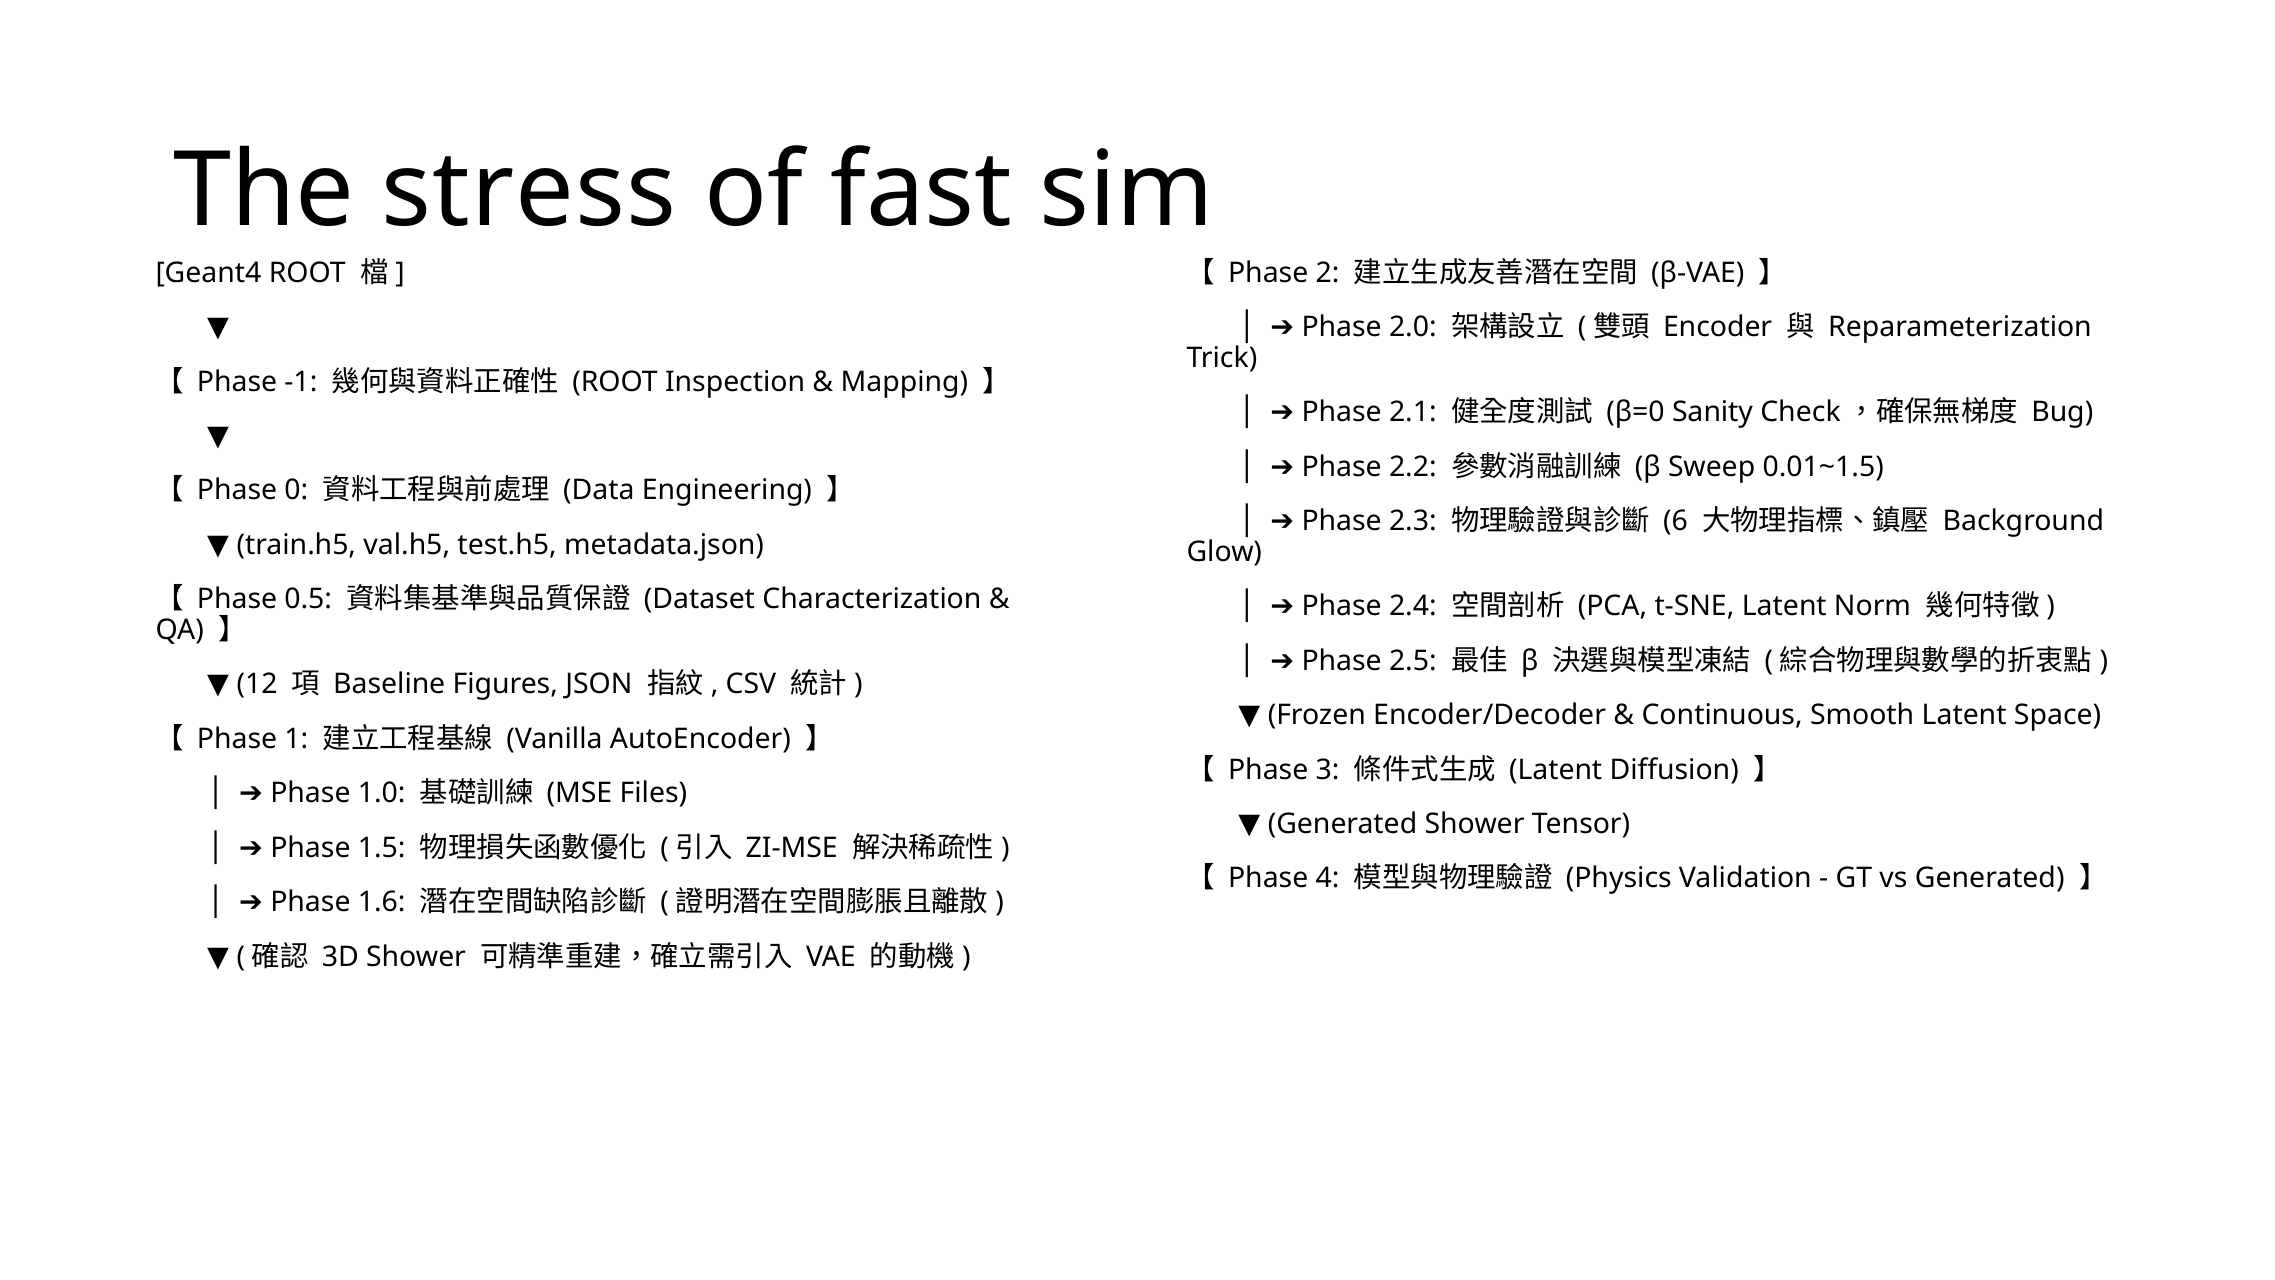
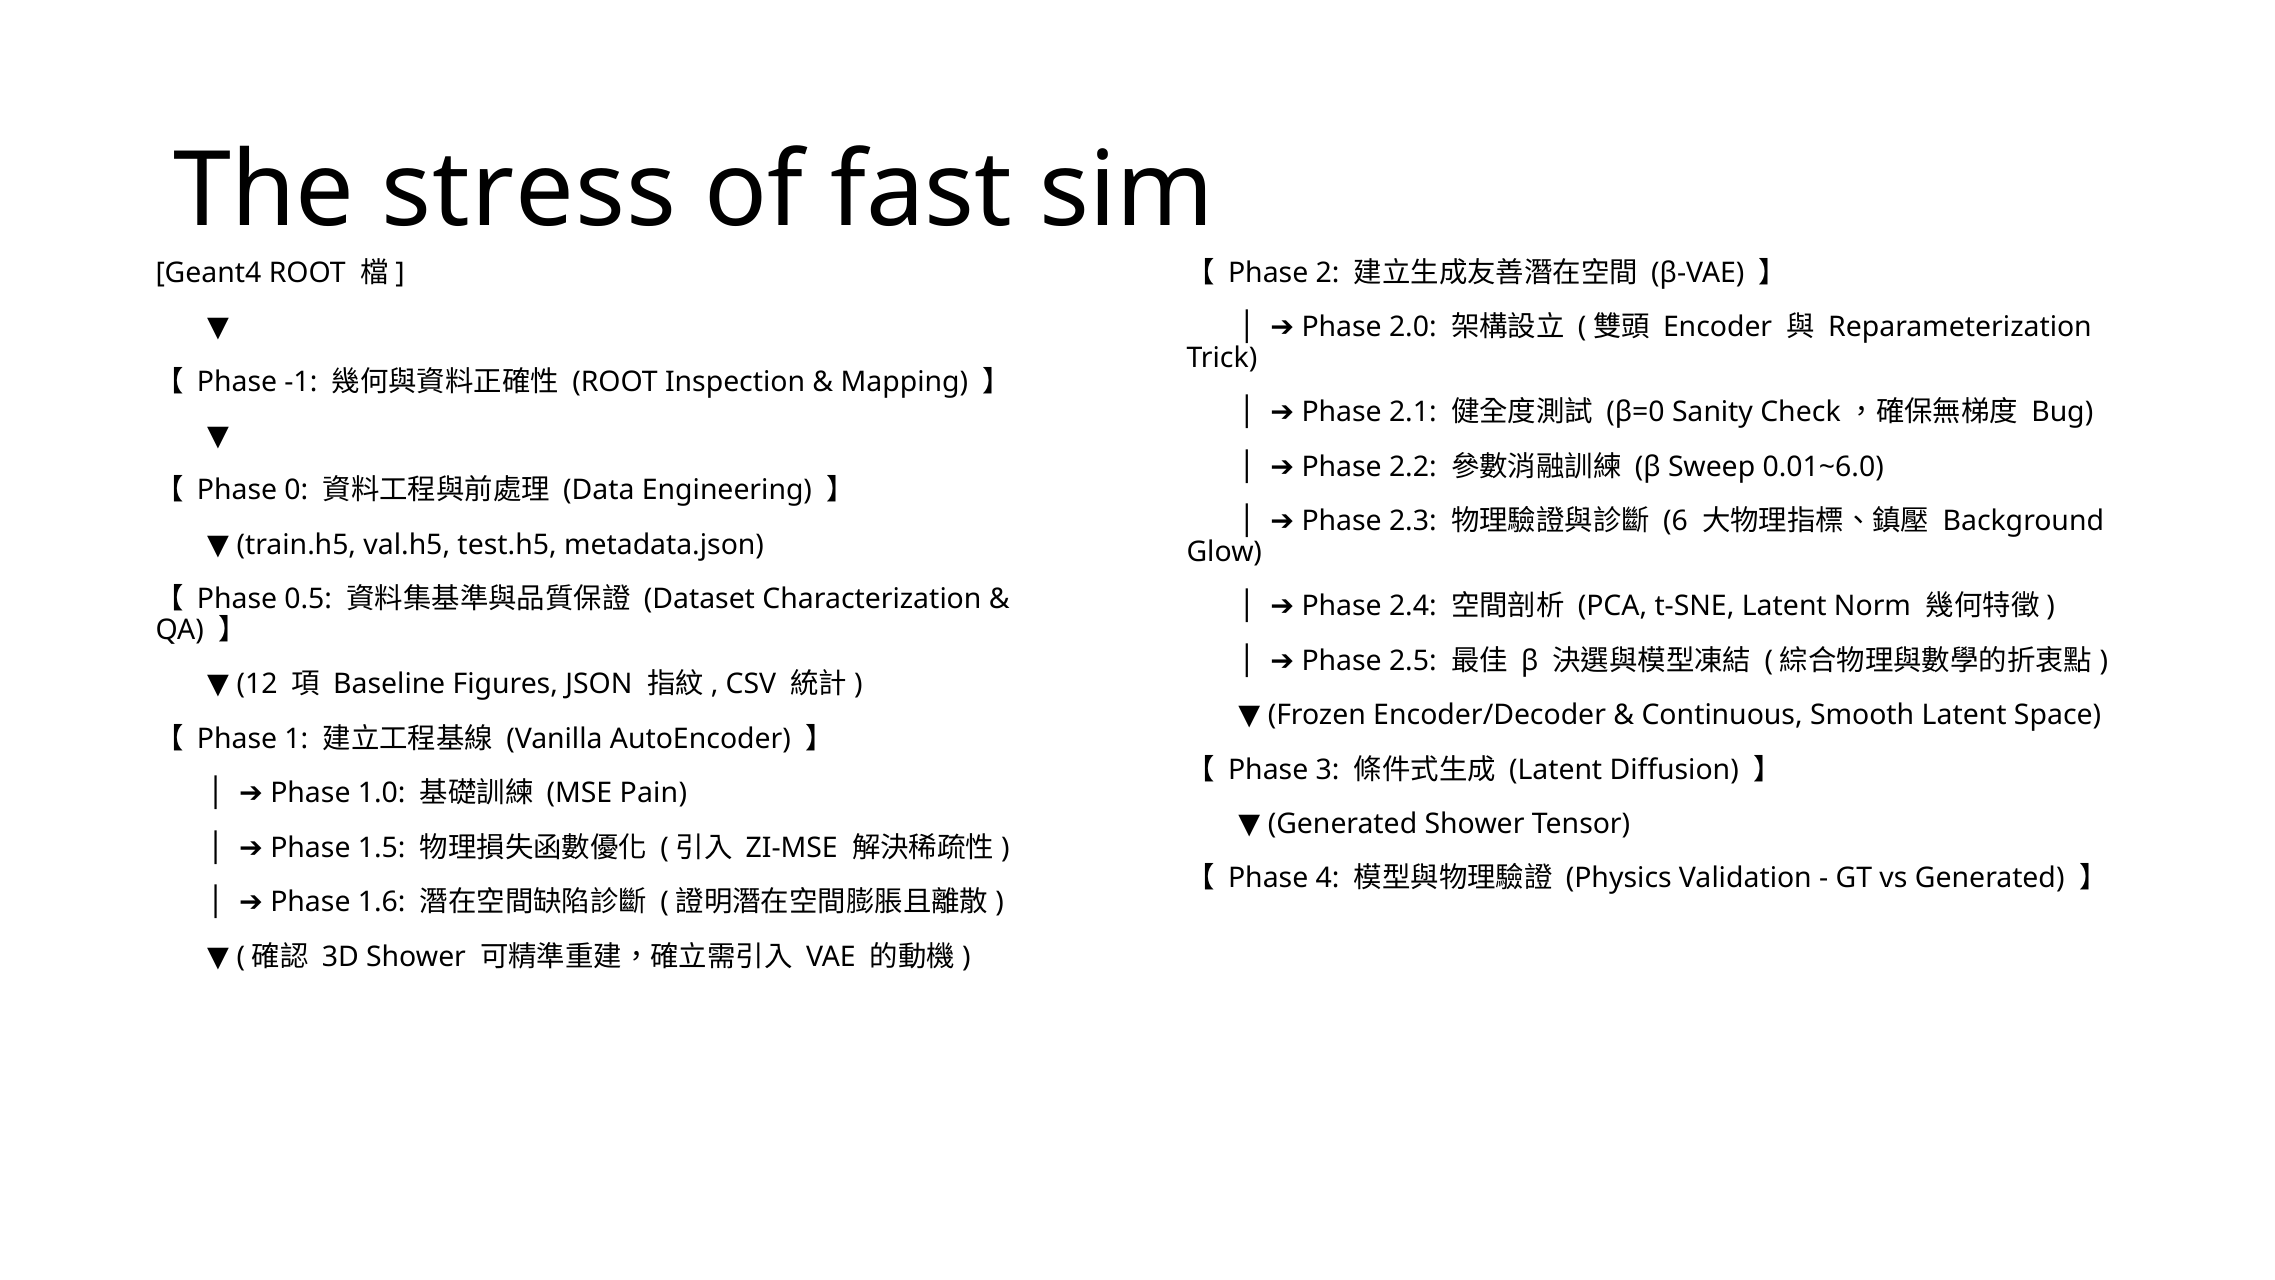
0.01~1.5: 0.01~1.5 -> 0.01~6.0 (1823, 467)
Files: Files -> Pain (653, 793)
